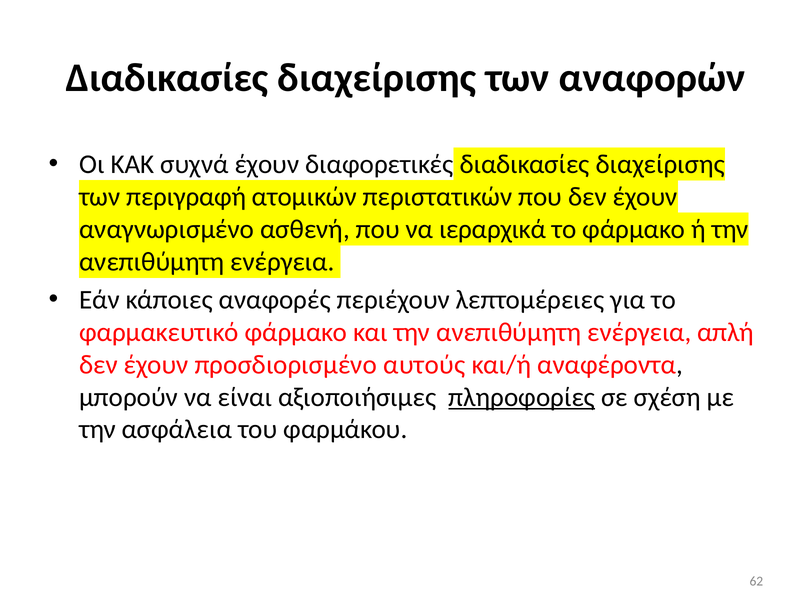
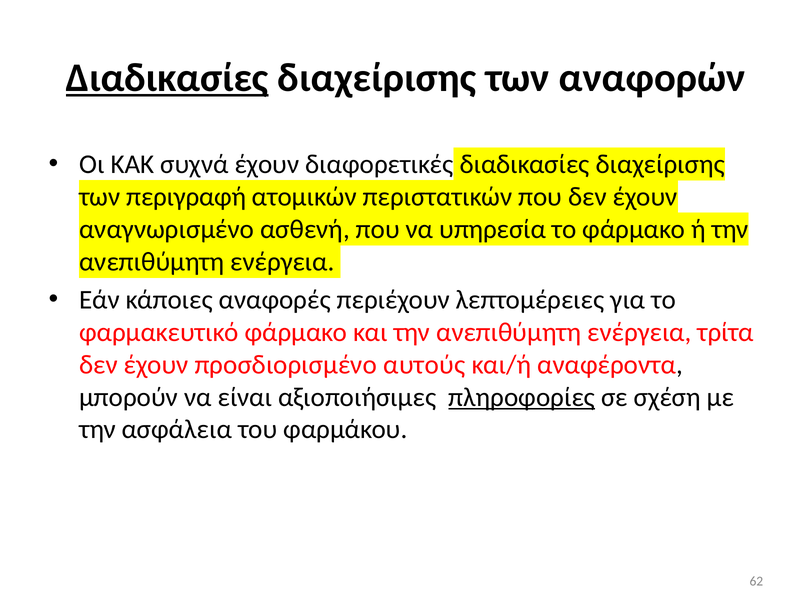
Διαδικασίες underline: none -> present (167, 78)
ιεραρχικά: ιεραρχικά -> υπηρεσία (493, 229)
απλή: απλή -> τρίτα (726, 332)
